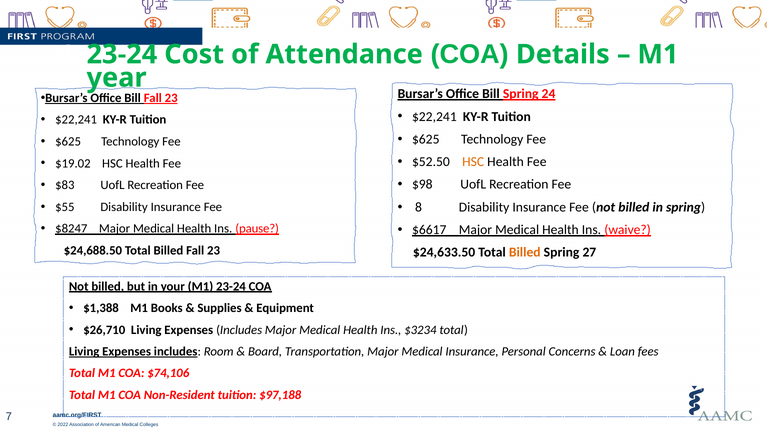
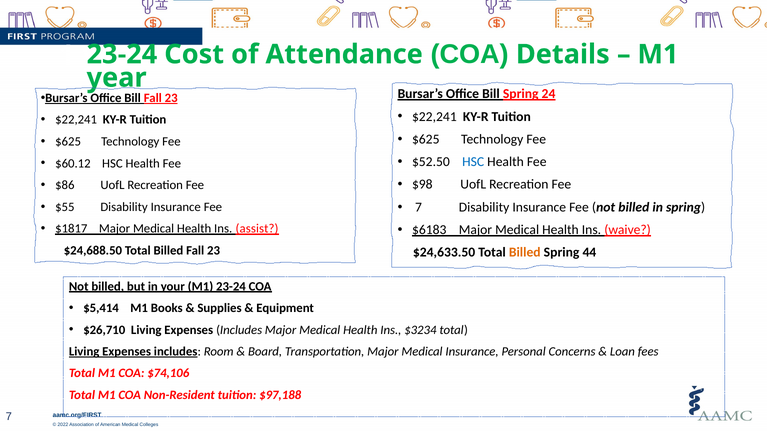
HSC colour: orange -> blue (473, 162)
$19.02: $19.02 -> $60.12 (73, 163)
$83: $83 -> $86 (65, 185)
8: 8 -> 7 (419, 207)
$8247: $8247 -> $1817 (71, 229)
pause: pause -> assist (257, 229)
$6617: $6617 -> $6183 (429, 230)
27: 27 -> 44 (589, 253)
$1,388: $1,388 -> $5,414 (101, 308)
